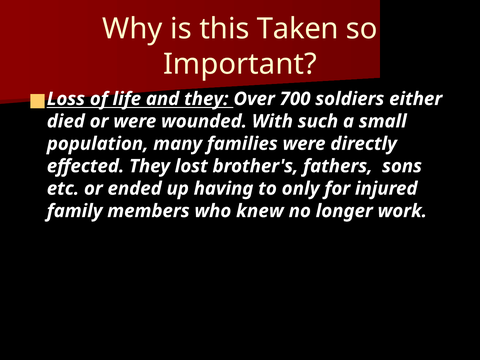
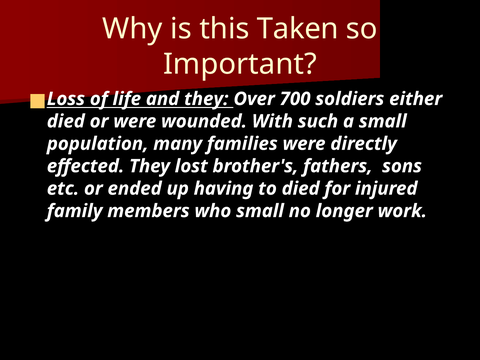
to only: only -> died (301, 189)
who knew: knew -> small (260, 211)
